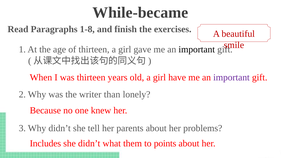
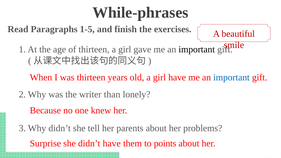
While-became: While-became -> While-phrases (140, 13)
1-8: 1-8 -> 1-5 (87, 29)
important colour: purple -> blue (231, 78)
Includes: Includes -> Surprise (45, 143)
didn’t what: what -> have (112, 143)
